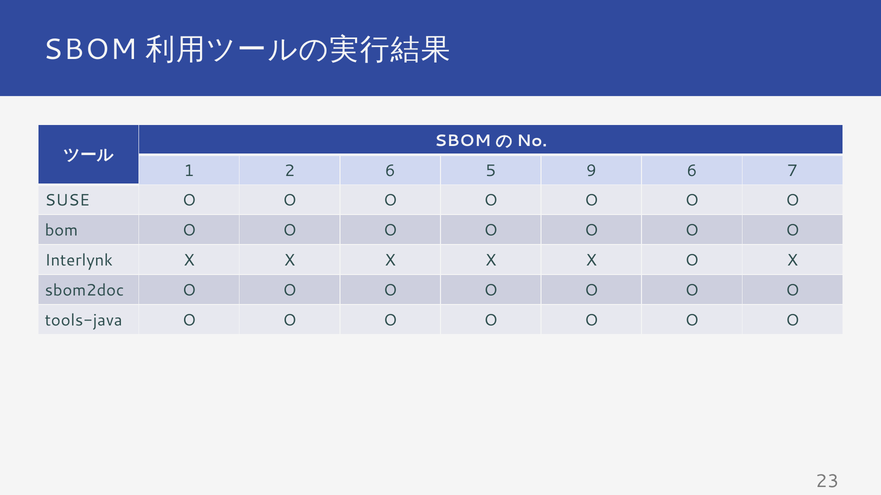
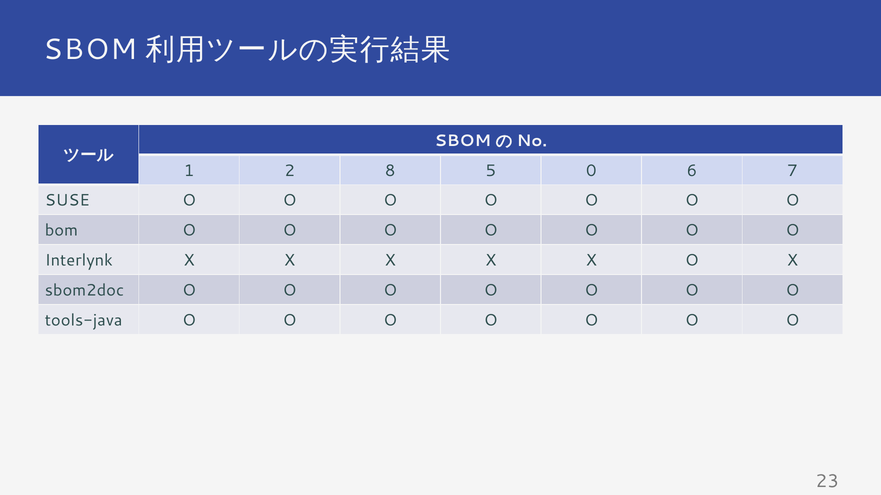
2 6: 6 -> 8 (390, 171)
9: 9 -> 0 (591, 171)
